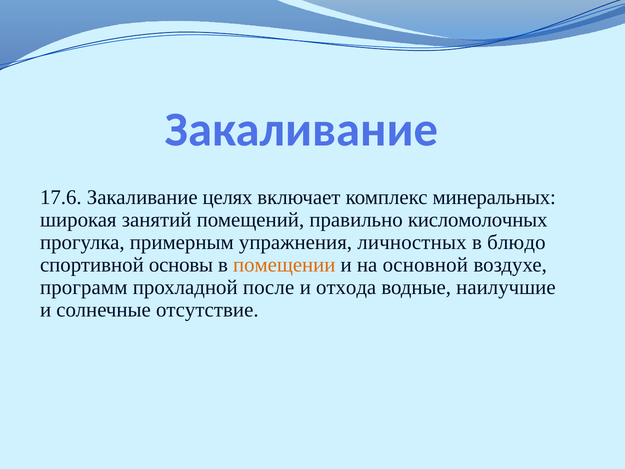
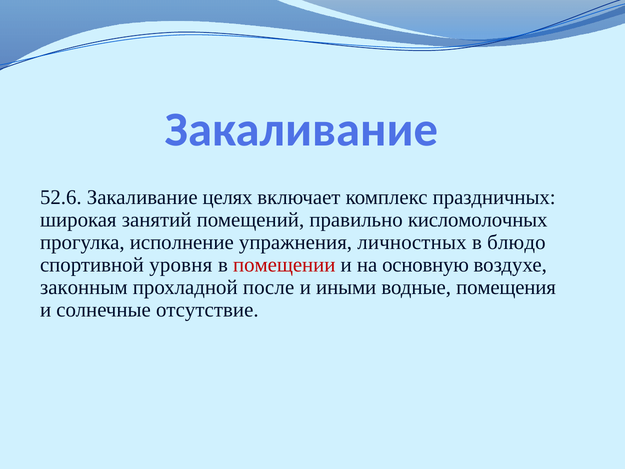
17.6: 17.6 -> 52.6 (61, 197)
минеральных: минеральных -> праздничных (494, 197)
примерным: примерным -> исполнение (182, 242)
основы: основы -> уровня (181, 265)
помещении colour: orange -> red (284, 265)
основной: основной -> основную (426, 265)
программ: программ -> законным (84, 287)
отхода: отхода -> иными (346, 287)
наилучшие: наилучшие -> помещения (506, 287)
